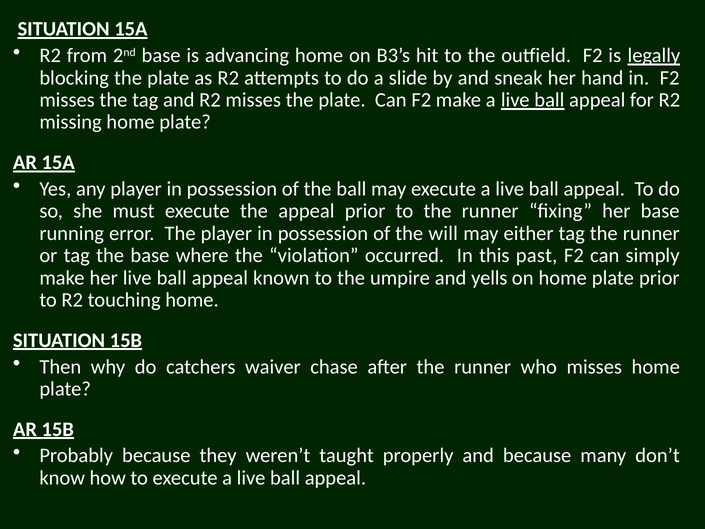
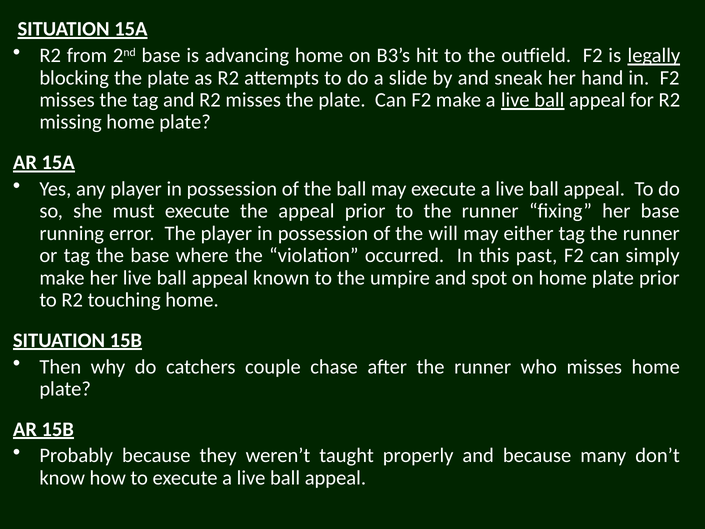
yells: yells -> spot (489, 278)
waiver: waiver -> couple (273, 367)
